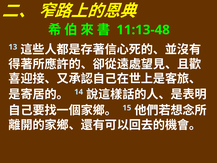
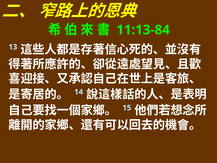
11:13-48: 11:13-48 -> 11:13-84 (143, 30)
